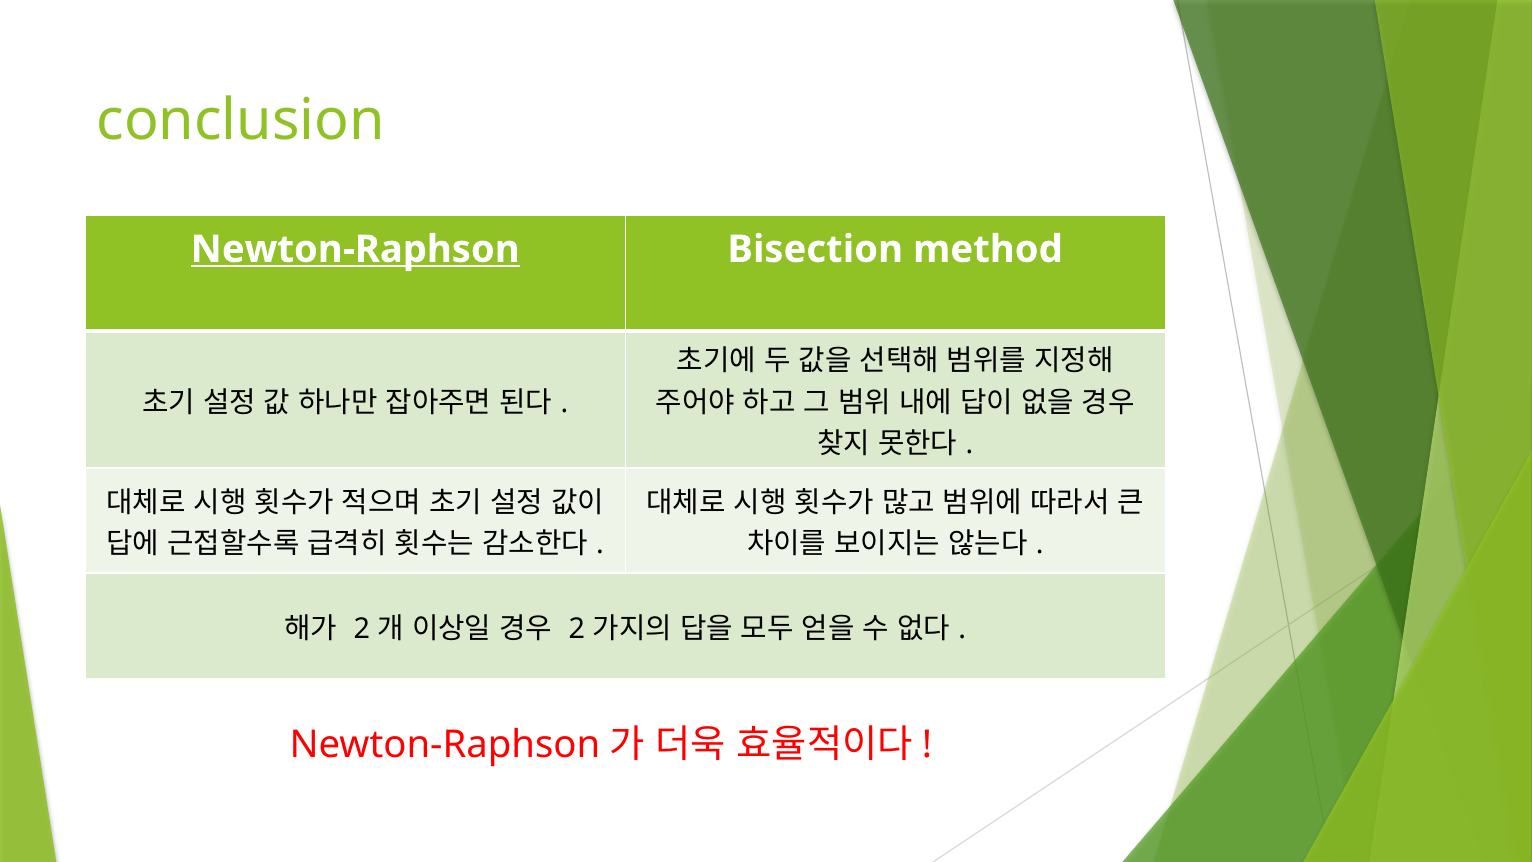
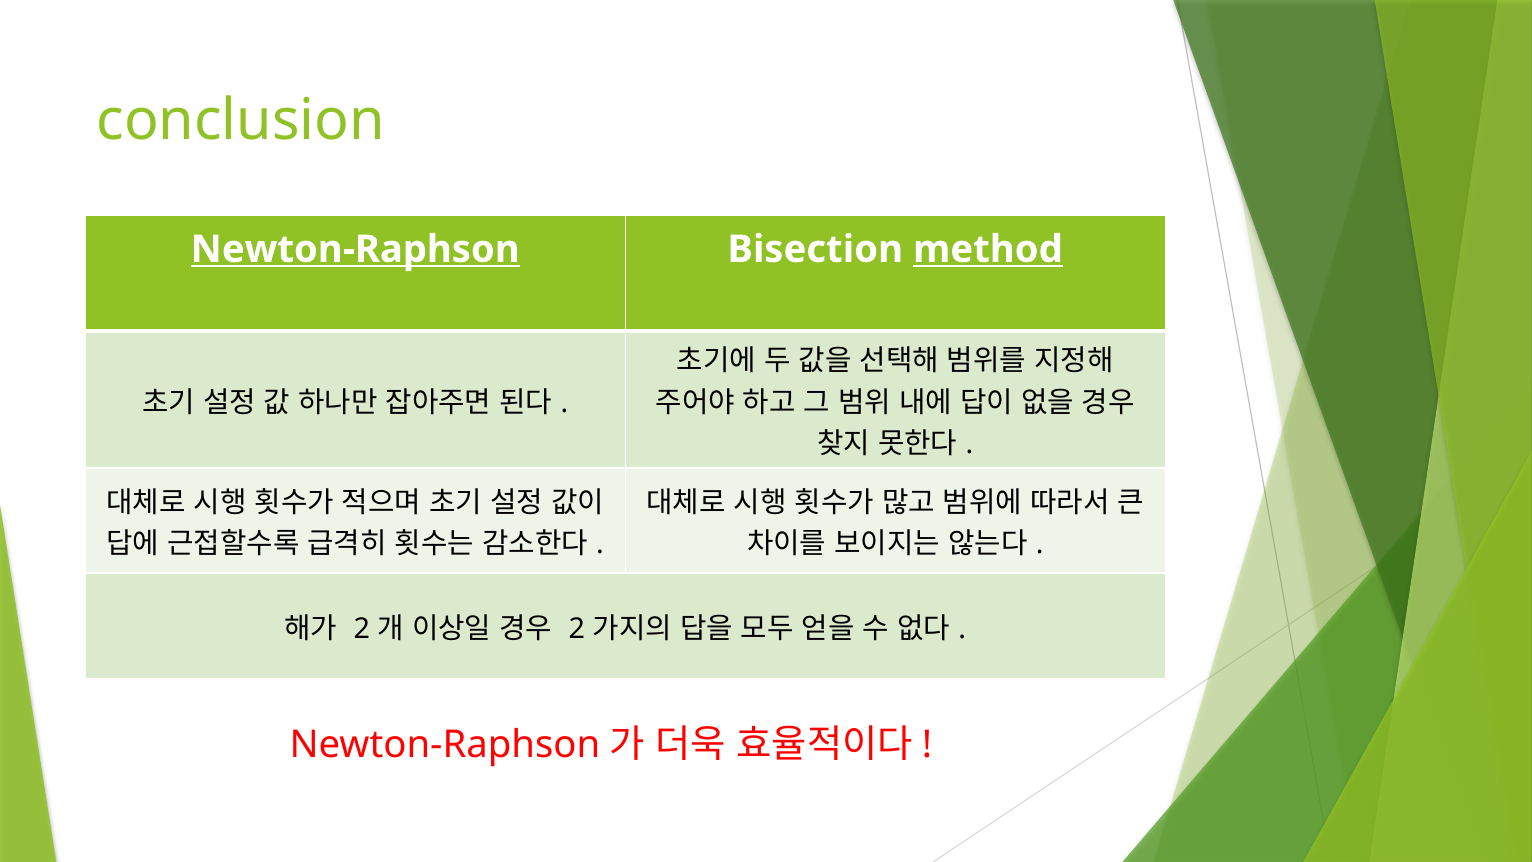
method underline: none -> present (988, 249)
